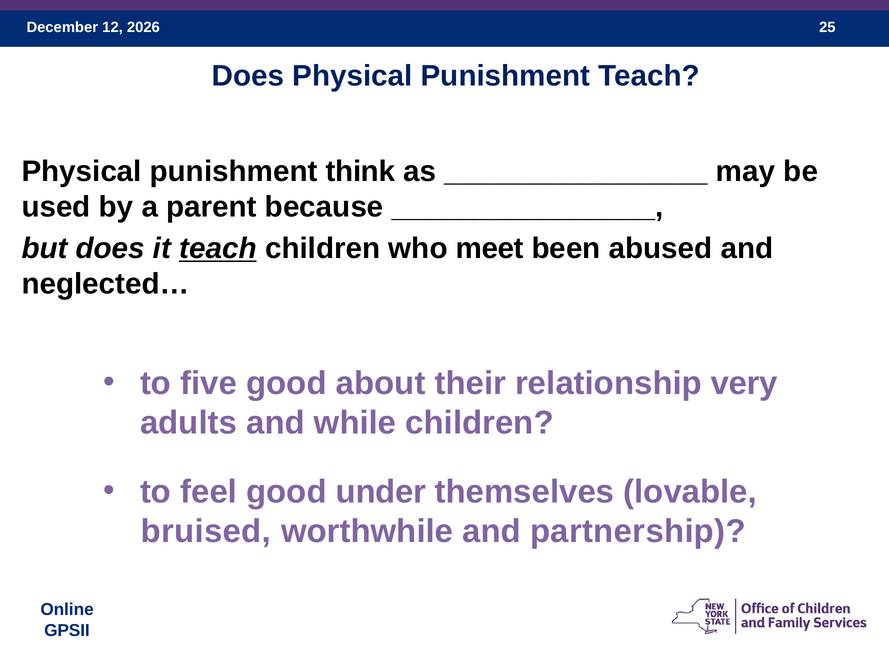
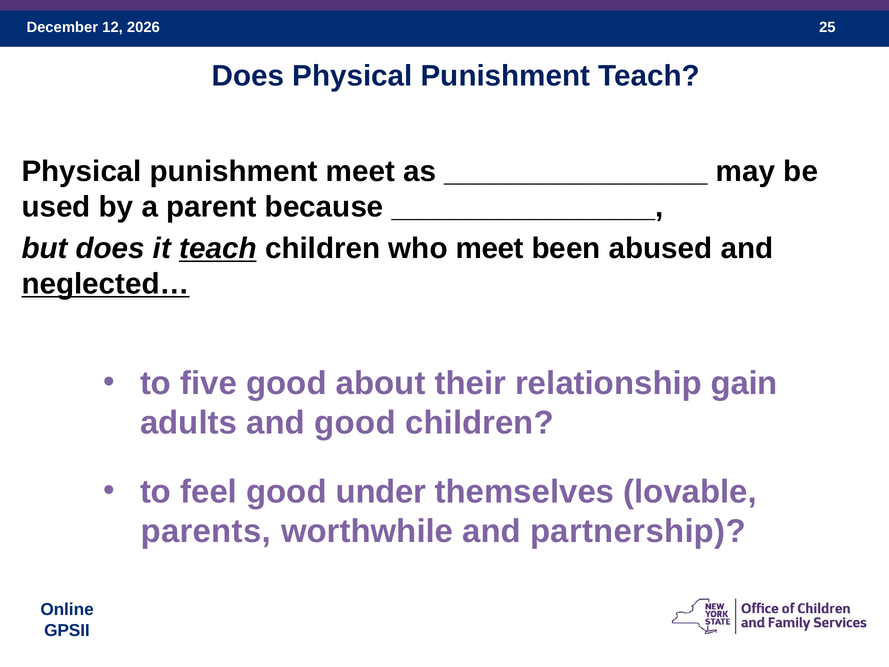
punishment think: think -> meet (360, 171)
neglected… underline: none -> present (105, 284)
very: very -> gain (744, 383)
and while: while -> good (355, 423)
bruised: bruised -> parents (206, 531)
